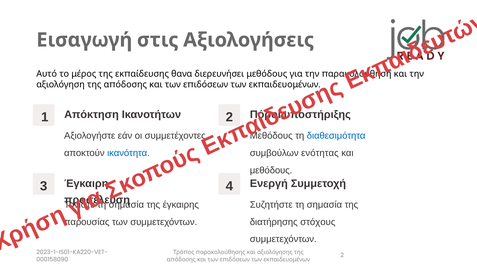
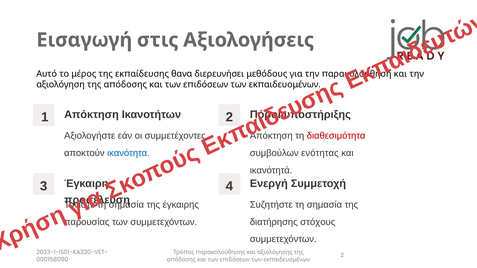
Μεθόδους: Μεθόδους -> Απόκτηση (271, 136)
διαθεσιμότητα colour: blue -> red (336, 136)
μεθόδους: μεθόδους -> ικανότητά (271, 170)
